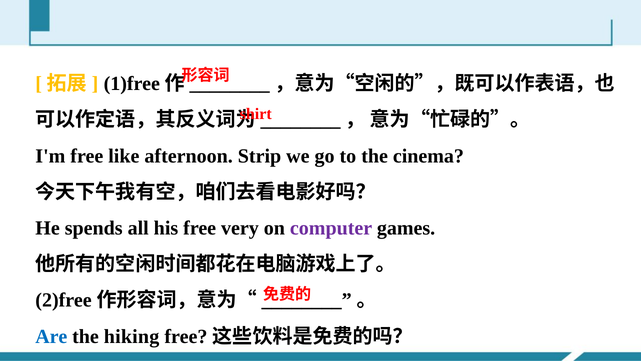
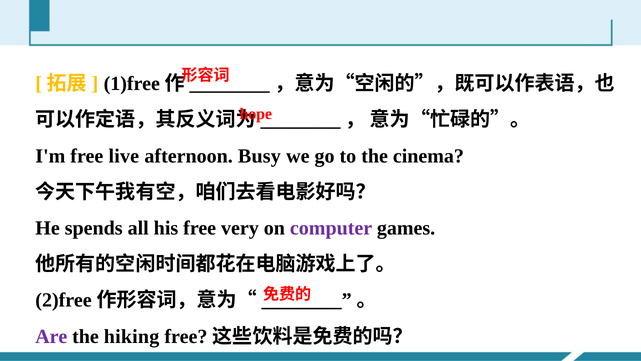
shirt: shirt -> hope (256, 114)
like: like -> live (124, 156)
Strip: Strip -> Busy (259, 156)
Are colour: blue -> purple (51, 336)
